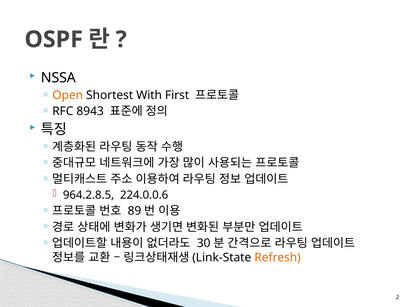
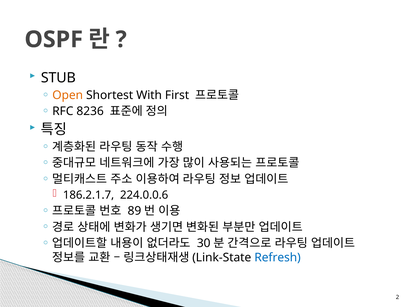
NSSA: NSSA -> STUB (58, 78)
8943: 8943 -> 8236 (90, 111)
964.2.8.5: 964.2.8.5 -> 186.2.1.7 (89, 195)
Refresh colour: orange -> blue (278, 257)
